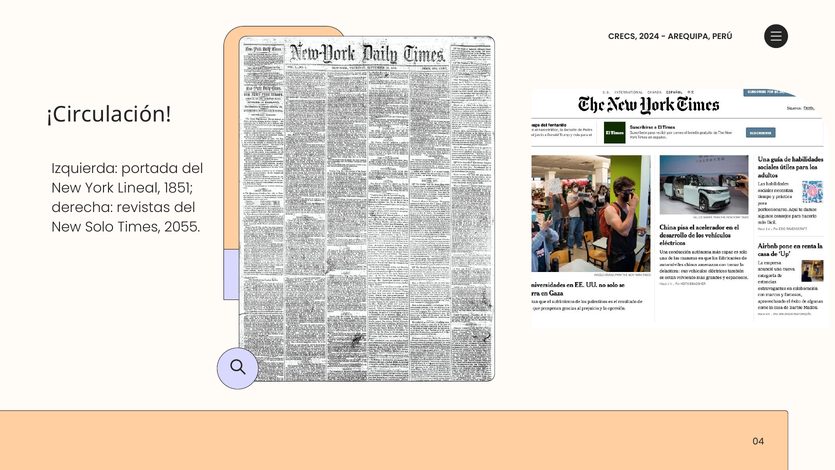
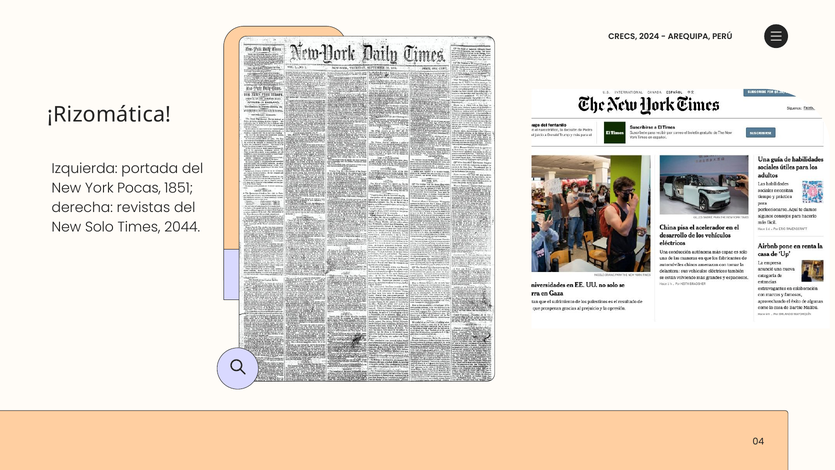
¡Circulación: ¡Circulación -> ¡Rizomática (109, 115)
Lineal: Lineal -> Pocas (139, 188)
2055: 2055 -> 2044 (182, 227)
